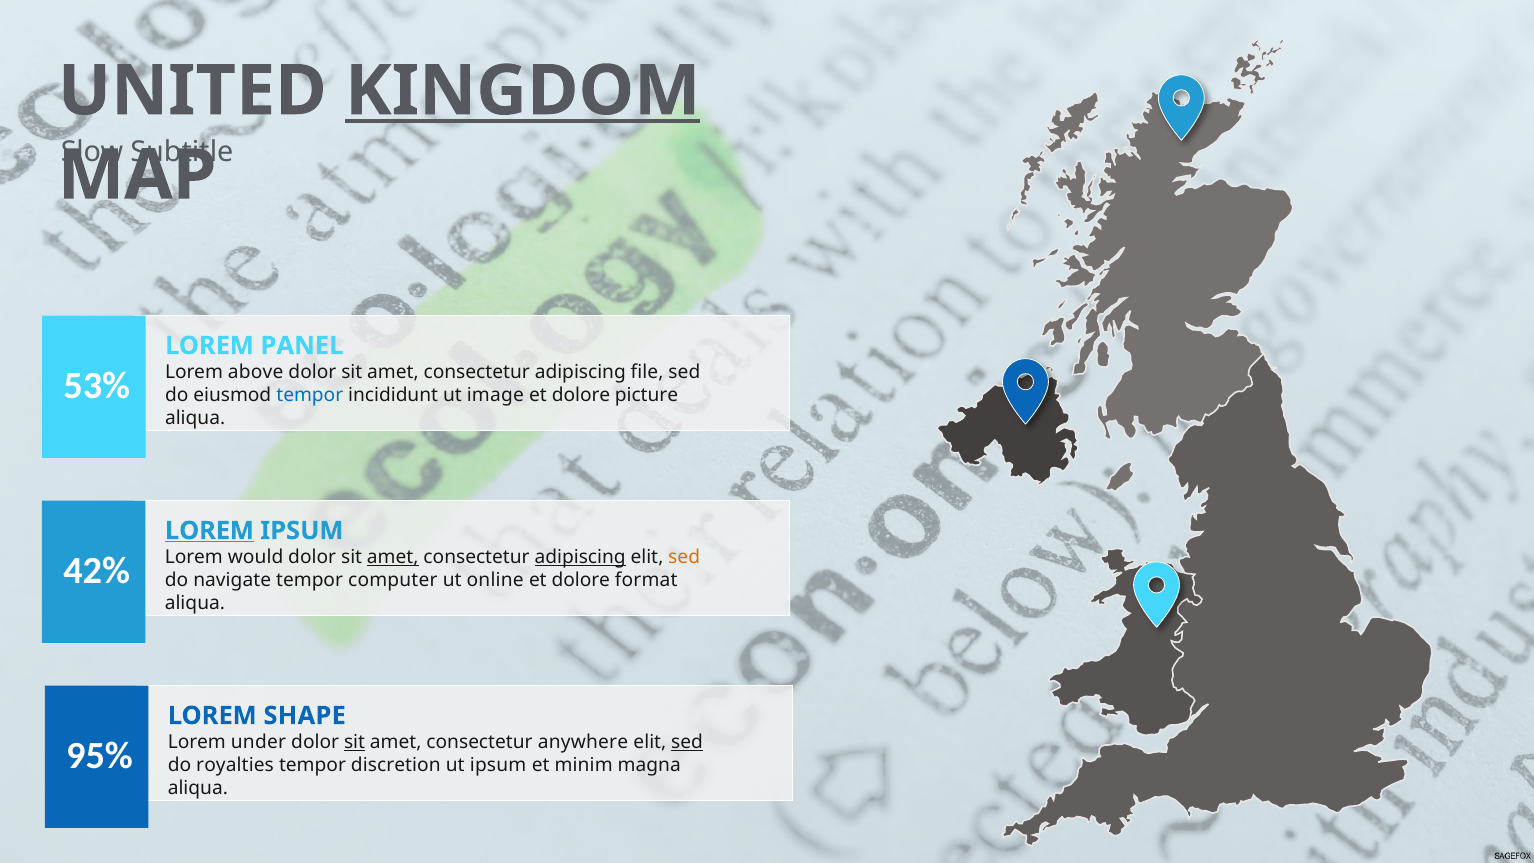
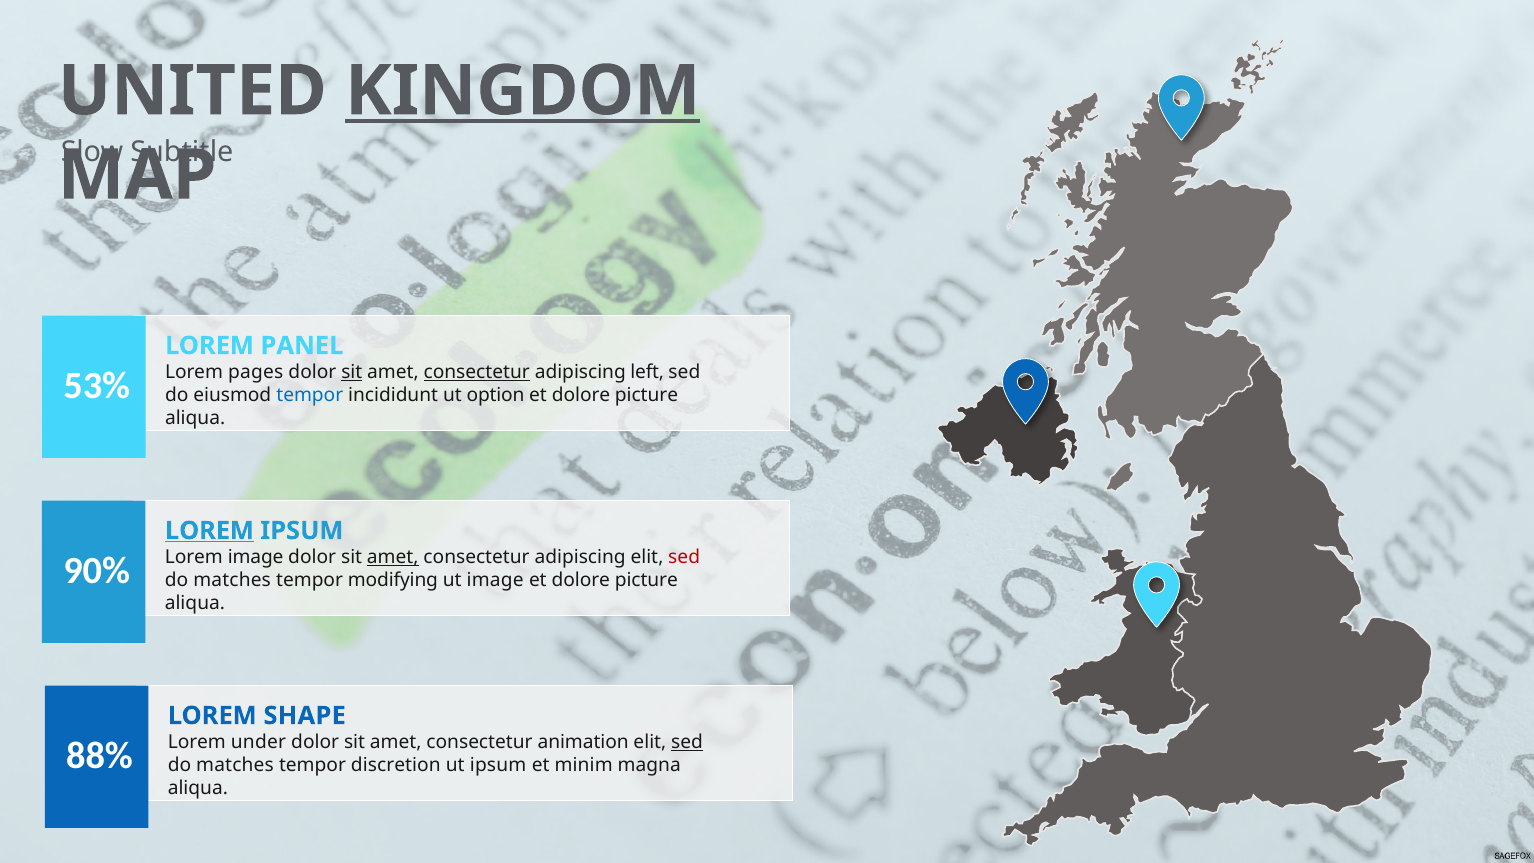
above: above -> pages (256, 372)
sit underline: none -> present (352, 372)
consectetur underline: none -> present (477, 372)
file: file -> left (647, 372)
image: image -> option (496, 395)
Lorem would: would -> image (256, 557)
adipiscing underline: present -> none (580, 557)
sed colour: orange -> red (684, 557)
42%: 42% -> 90% (97, 570)
navigate: navigate -> matches (232, 580)
computer: computer -> modifying (393, 580)
ut online: online -> image (495, 580)
format: format -> picture (646, 580)
sit underline: present -> none (354, 742)
anywhere: anywhere -> animation (583, 742)
95%: 95% -> 88% (100, 755)
royalties: royalties -> matches (235, 765)
